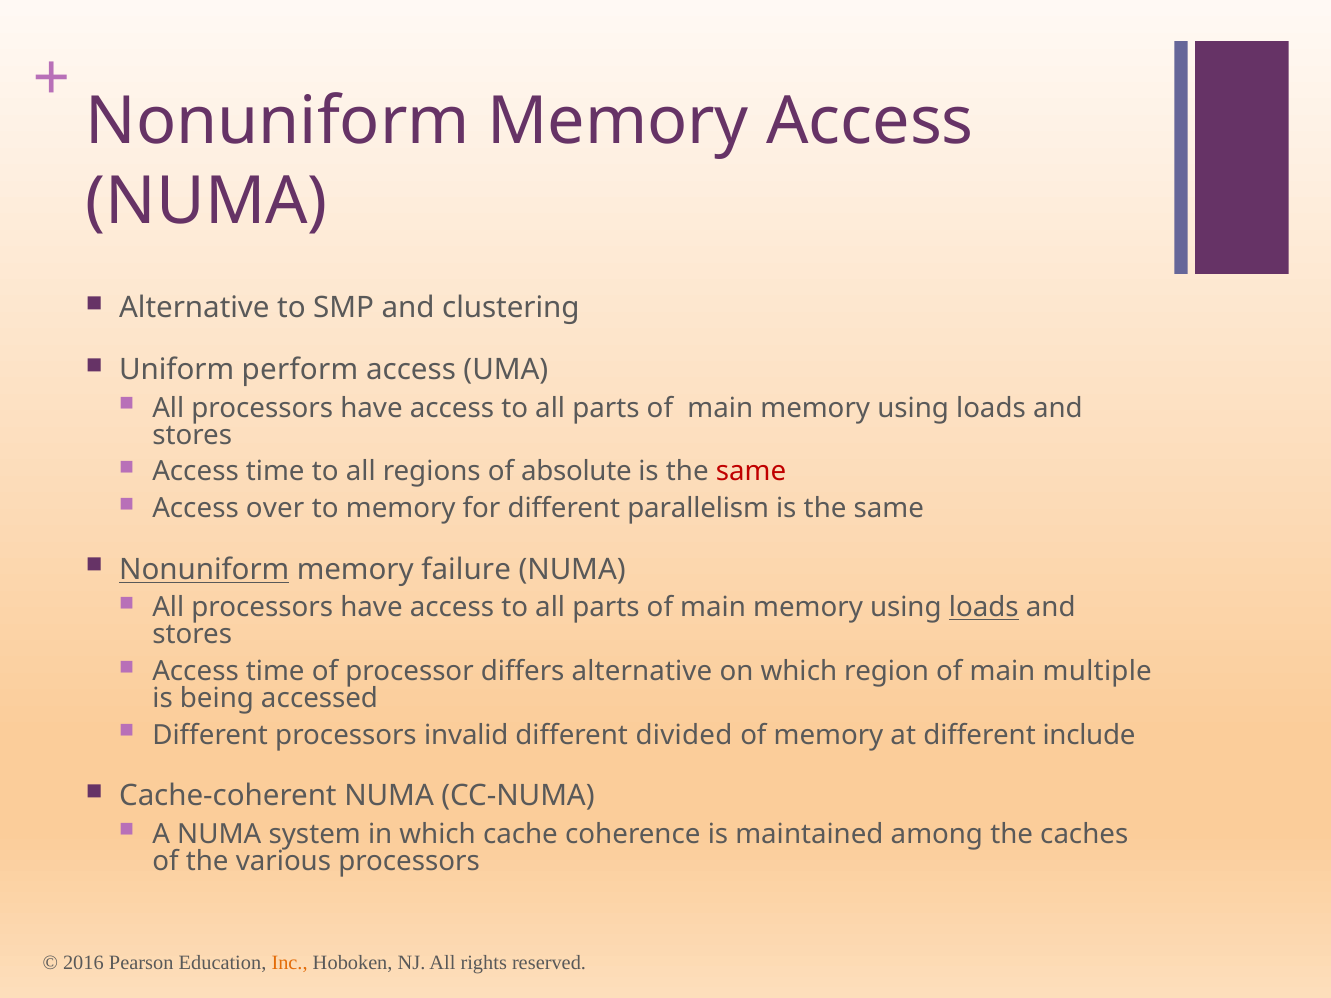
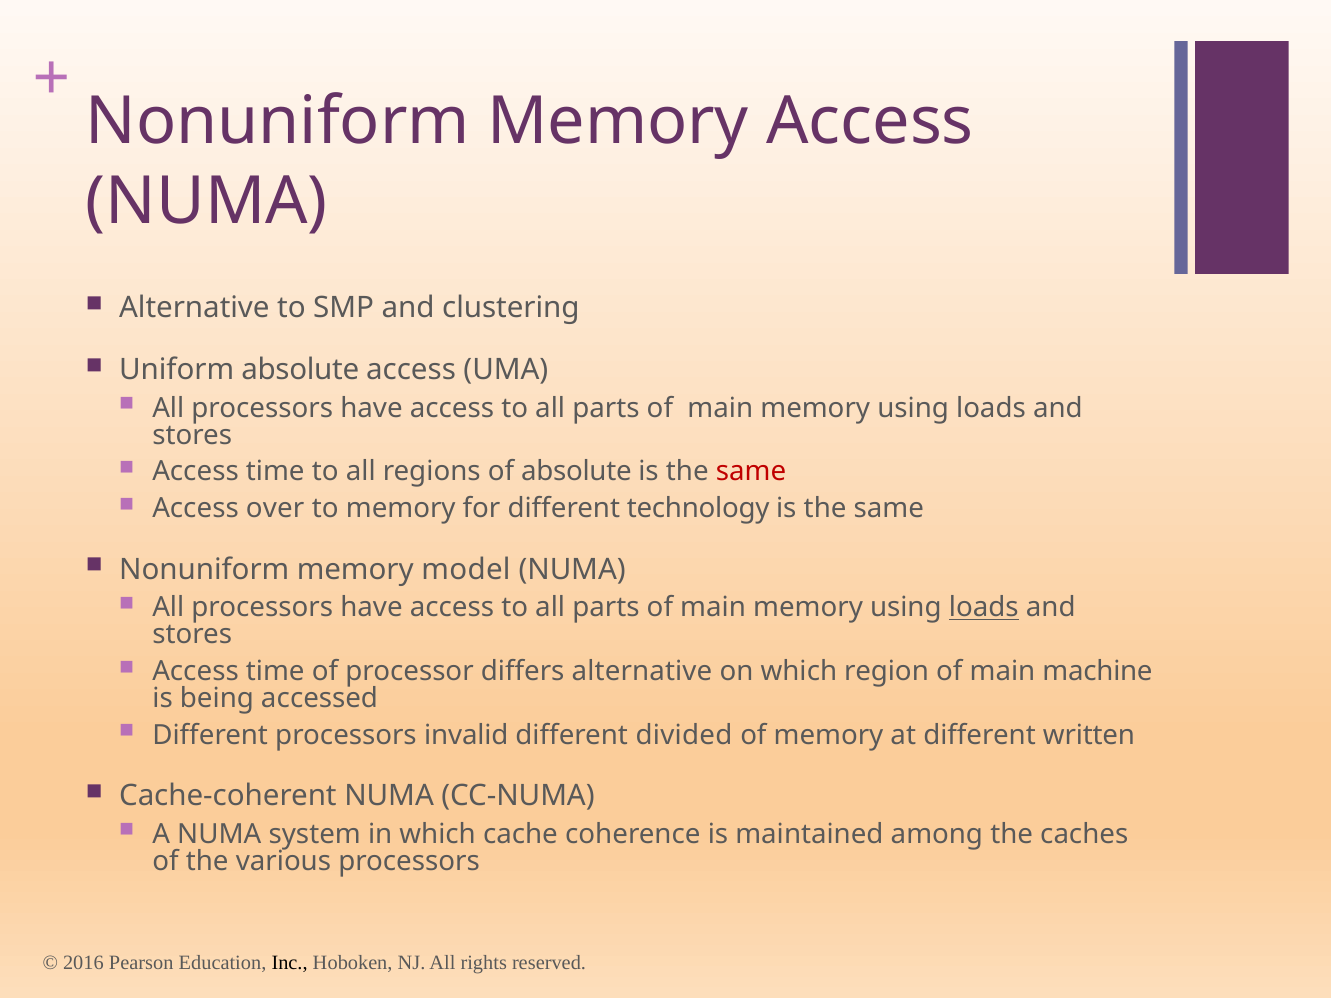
Uniform perform: perform -> absolute (300, 370)
parallelism: parallelism -> technology (698, 509)
Nonuniform underline: present -> none (204, 570)
failure: failure -> model (466, 570)
multiple: multiple -> machine (1098, 671)
include: include -> written (1089, 735)
Inc colour: orange -> black (290, 963)
